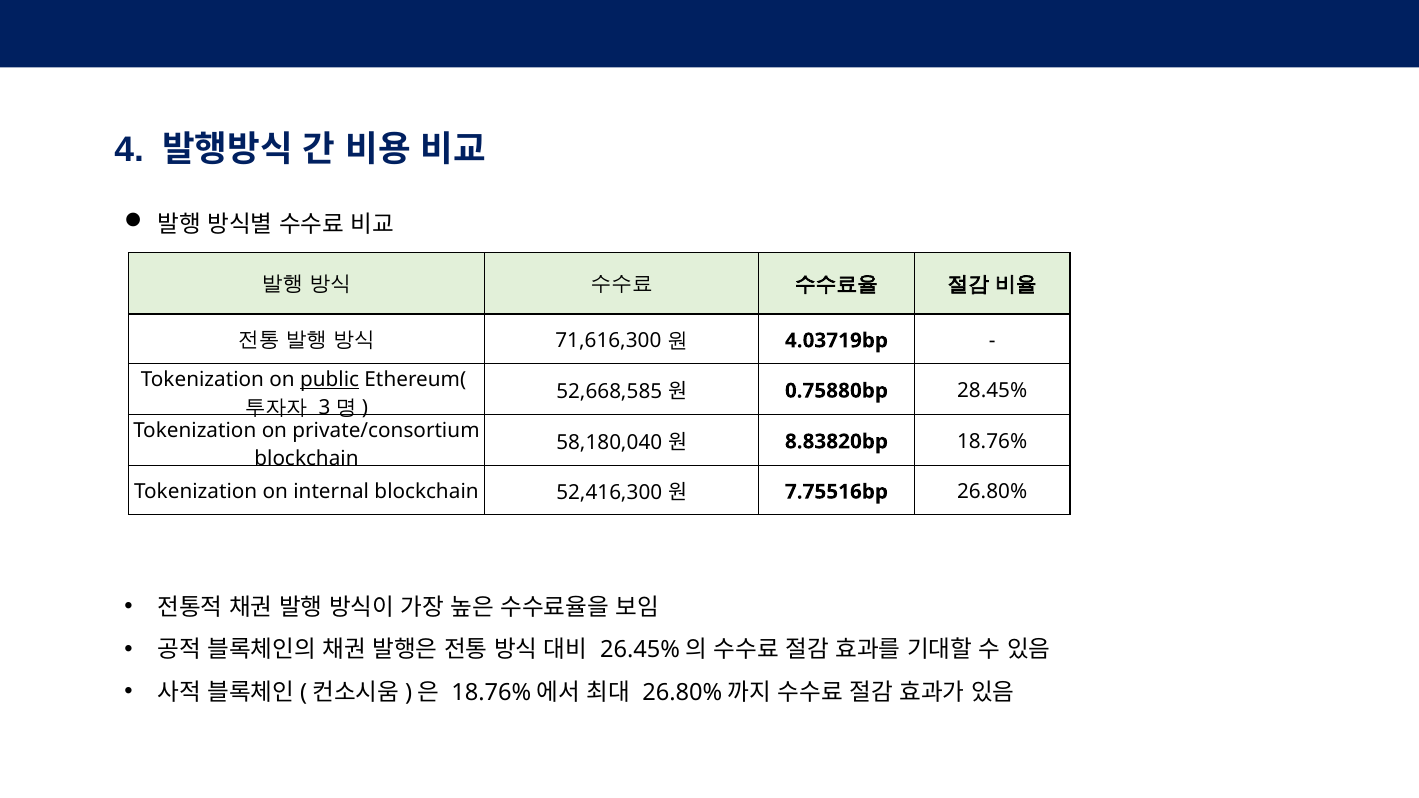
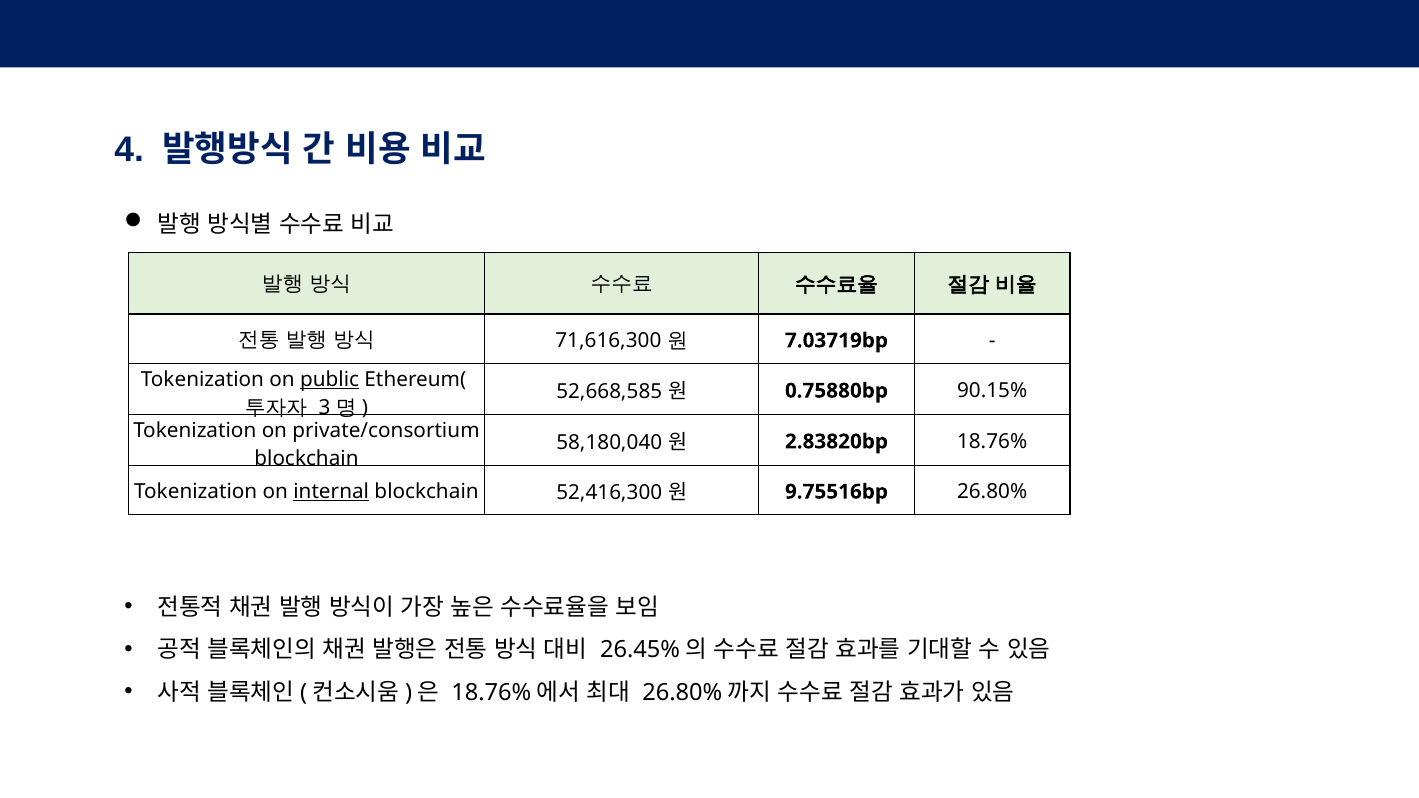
4.03719bp: 4.03719bp -> 7.03719bp (836, 341)
28.45%: 28.45% -> 90.15% (992, 391)
8.83820bp: 8.83820bp -> 2.83820bp (836, 442)
internal underline: none -> present (331, 492)
7.75516bp: 7.75516bp -> 9.75516bp (836, 492)
